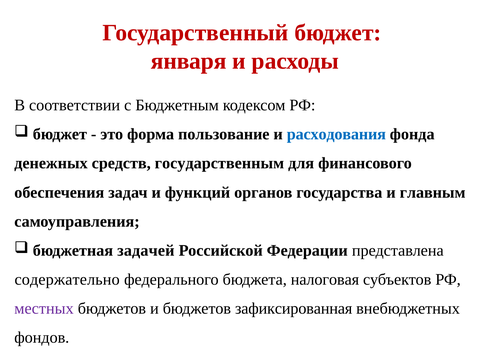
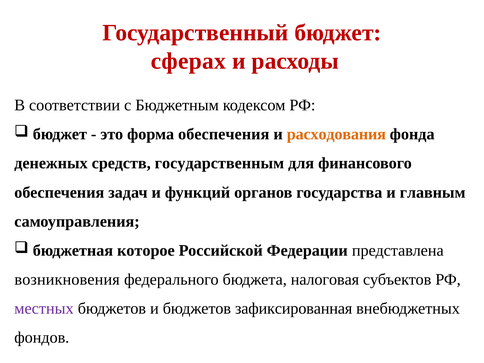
января: января -> сферах (188, 61)
форма пользование: пользование -> обеспечения (224, 134)
расходования colour: blue -> orange (336, 134)
задачей: задачей -> которое (146, 250)
содержательно: содержательно -> возникновения (67, 279)
